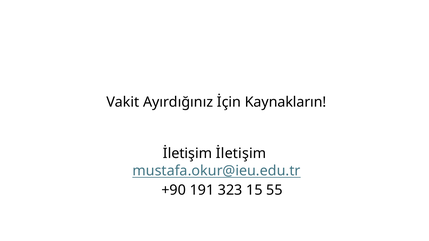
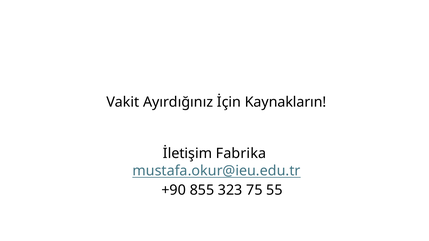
İletişim İletişim: İletişim -> Fabrika (241, 154)
191: 191 -> 855 (202, 190)
15: 15 -> 75 (254, 190)
